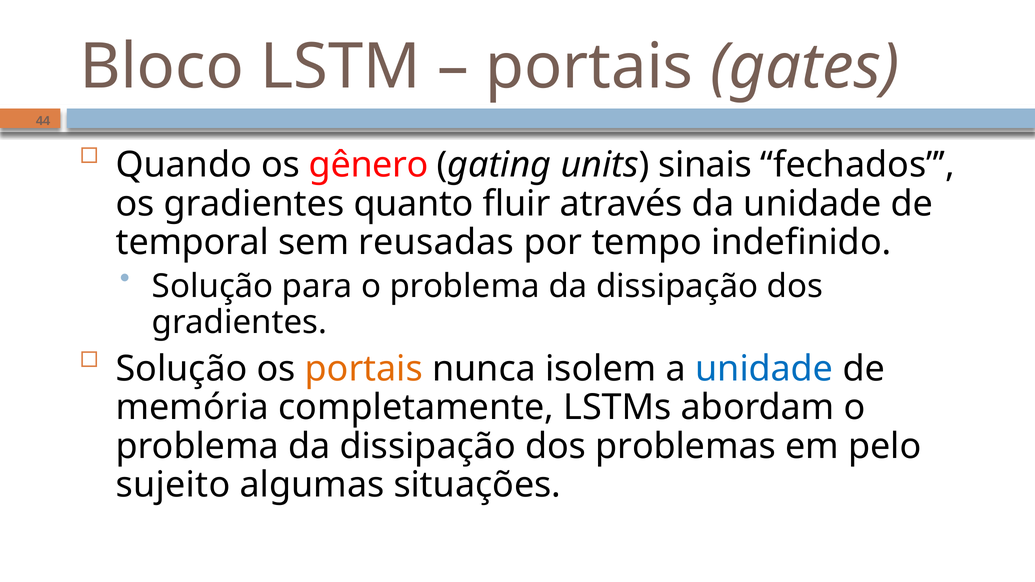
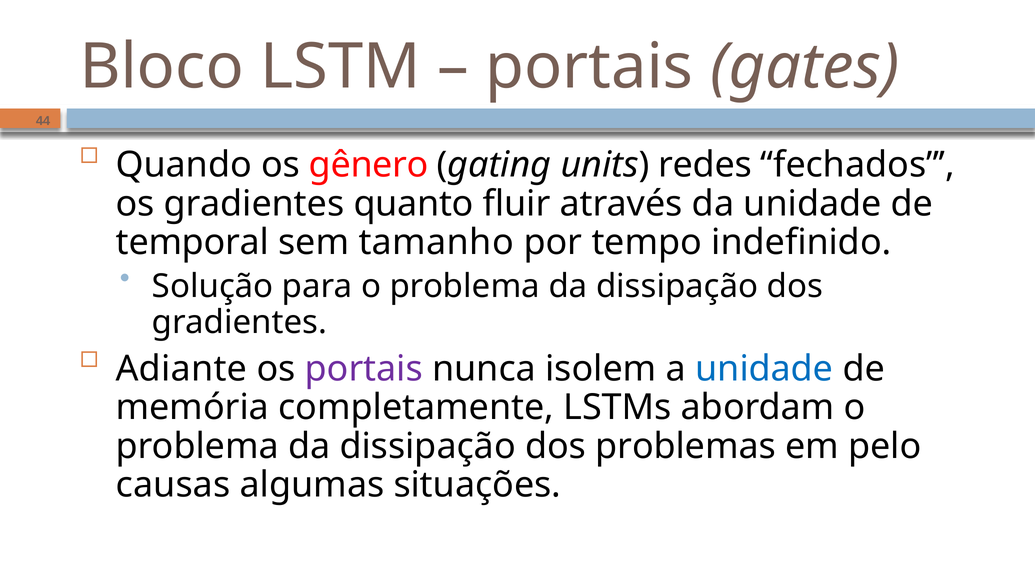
sinais: sinais -> redes (705, 165)
reusadas: reusadas -> tamanho (436, 243)
Solução: Solução -> Adiante (181, 369)
portais colour: orange -> purple (364, 369)
sujeito: sujeito -> causas (173, 485)
